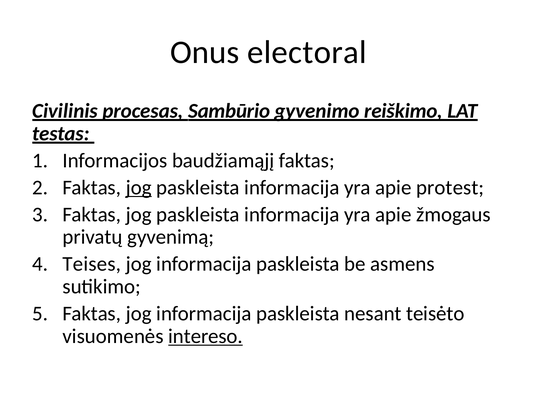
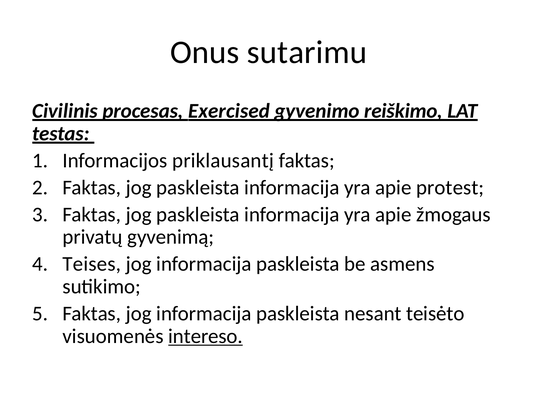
electoral: electoral -> sutarimu (307, 52)
Sambūrio: Sambūrio -> Exercised (229, 111)
baudžiamąjį: baudžiamąjį -> priklausantį (223, 160)
jog underline: present -> none (139, 187)
